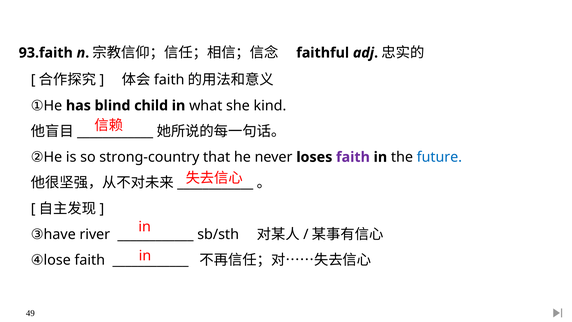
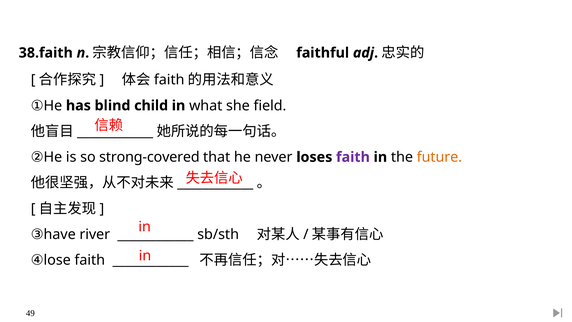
93.faith: 93.faith -> 38.faith (46, 53)
kind: kind -> field (270, 106)
strong-country: strong-country -> strong-covered (149, 157)
future colour: blue -> orange (439, 157)
